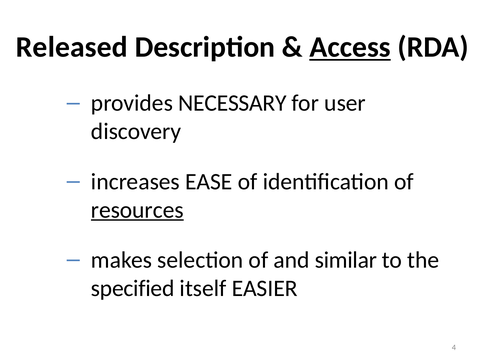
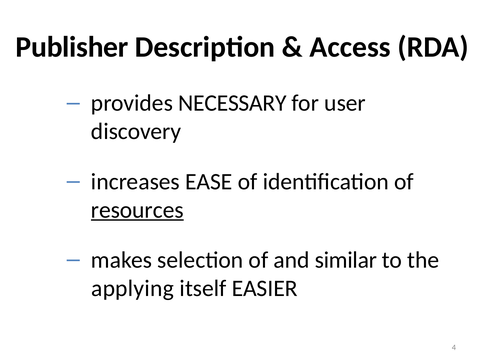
Released: Released -> Publisher (72, 47)
Access underline: present -> none (350, 47)
specified: specified -> applying (132, 288)
